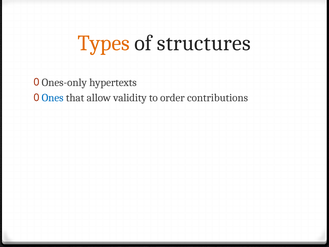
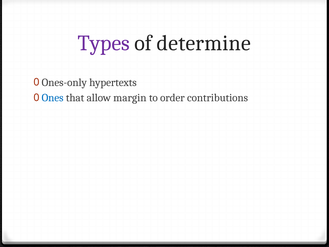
Types colour: orange -> purple (104, 43)
structures: structures -> determine (204, 43)
validity: validity -> margin (130, 98)
